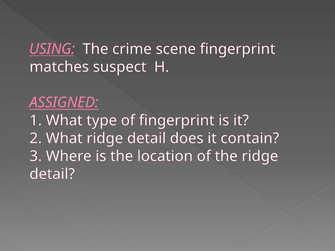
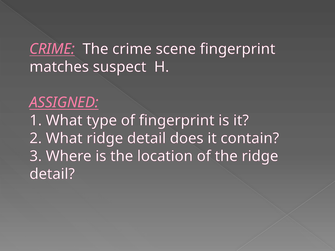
USING: USING -> CRIME (52, 49)
